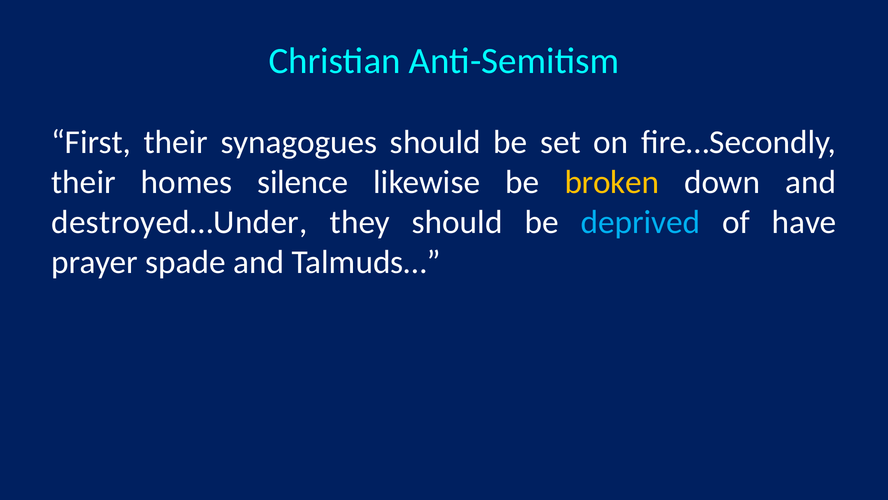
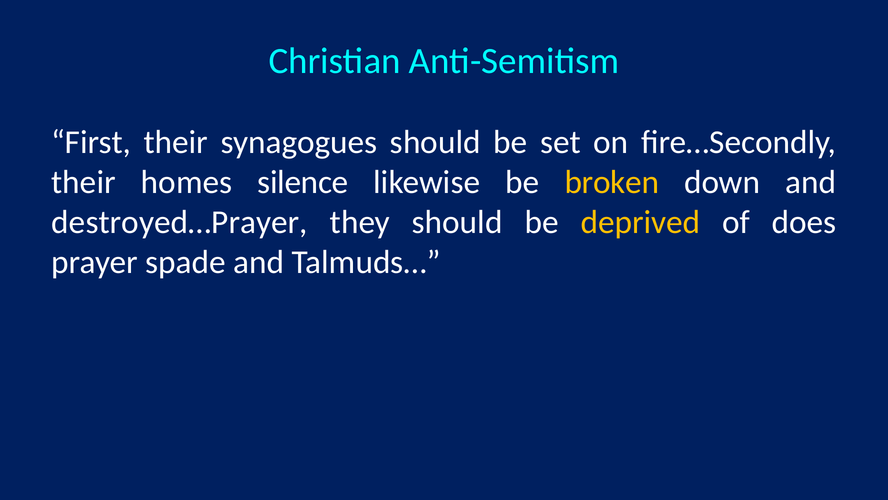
destroyed…Under: destroyed…Under -> destroyed…Prayer (180, 222)
deprived colour: light blue -> yellow (640, 222)
have: have -> does (804, 222)
